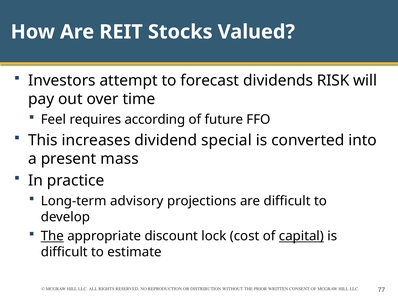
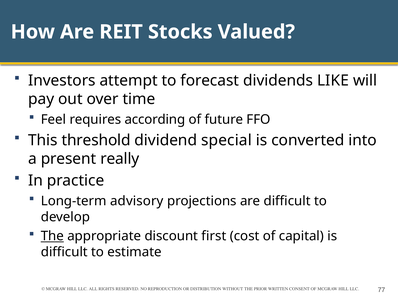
RISK: RISK -> LIKE (333, 81)
increases: increases -> threshold (96, 140)
mass: mass -> really (120, 159)
lock: lock -> first (214, 236)
capital underline: present -> none (301, 236)
